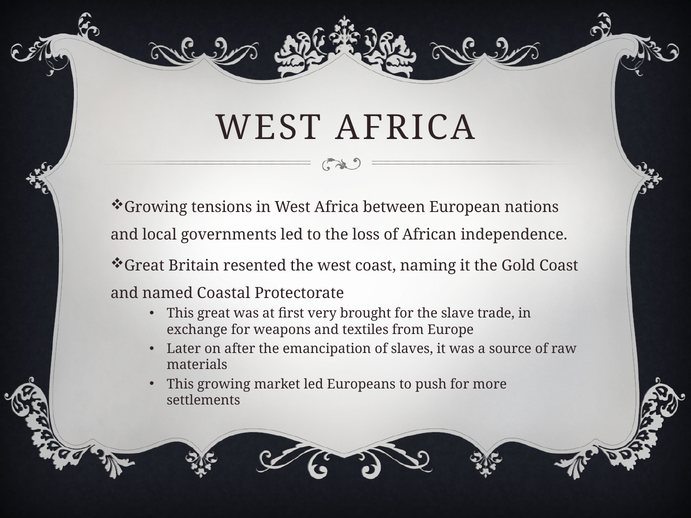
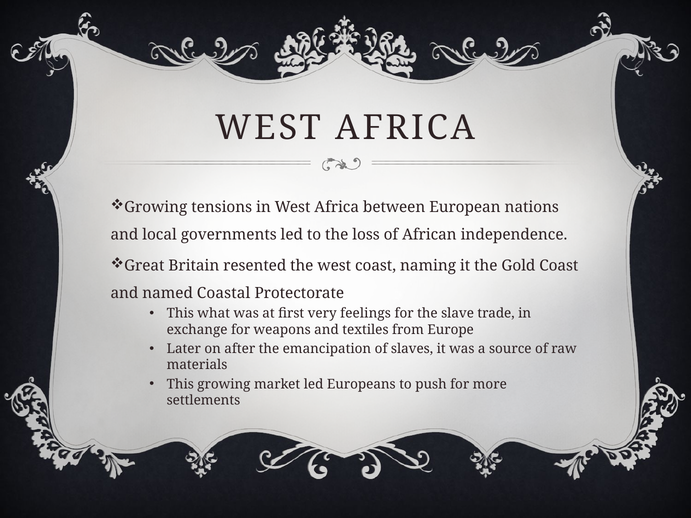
This great: great -> what (214, 314)
brought: brought -> feelings (366, 314)
